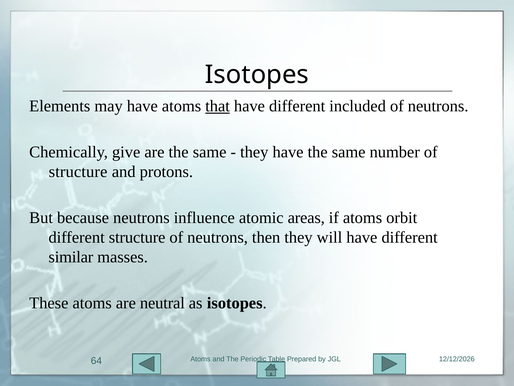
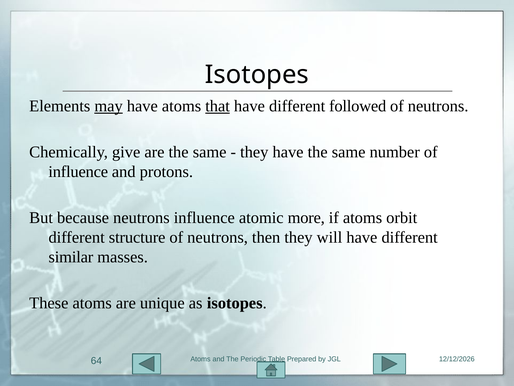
may underline: none -> present (109, 106)
included: included -> followed (358, 106)
structure: structure -> influence (78, 172)
areas: areas -> more (306, 217)
neutral: neutral -> unique (162, 303)
